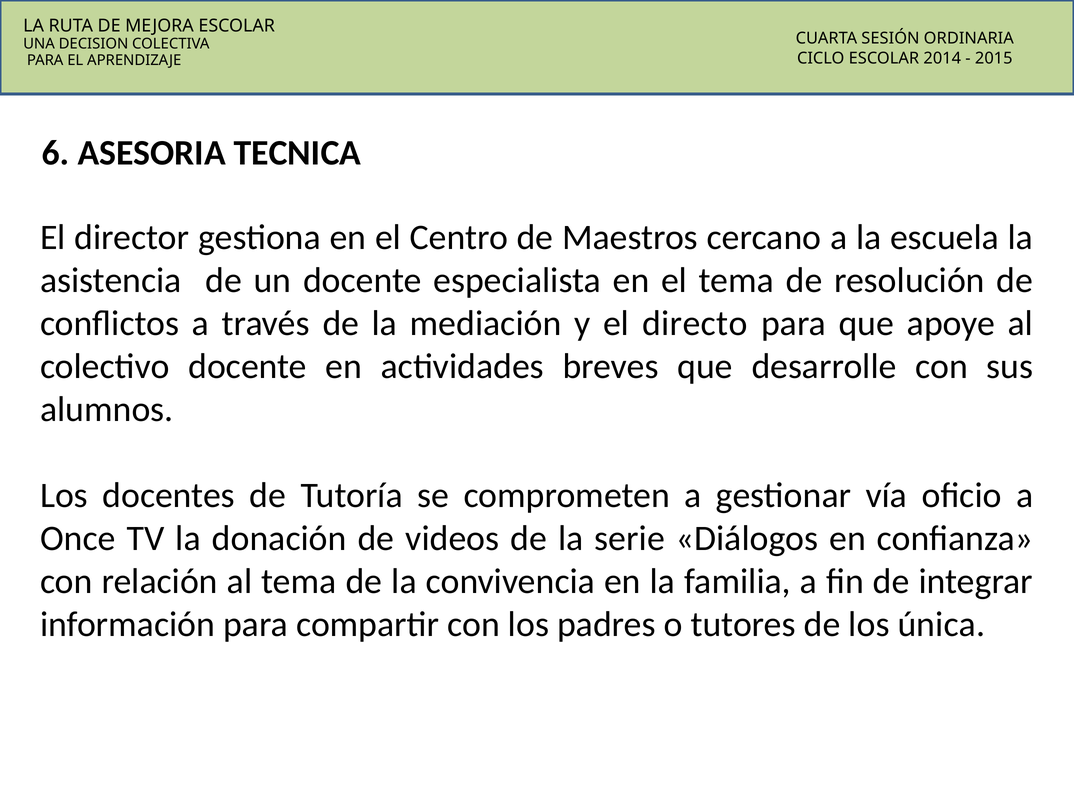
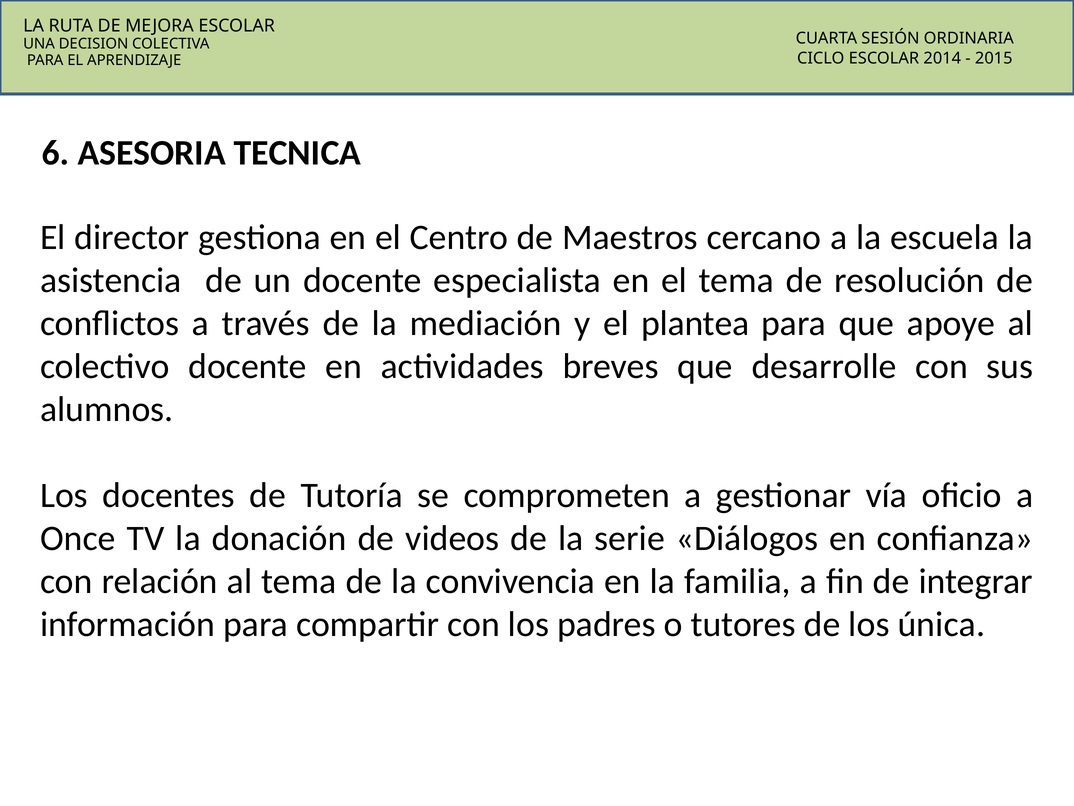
directo: directo -> plantea (695, 323)
